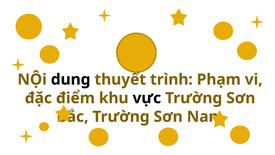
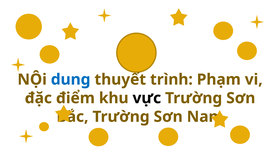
dung colour: black -> blue (71, 79)
